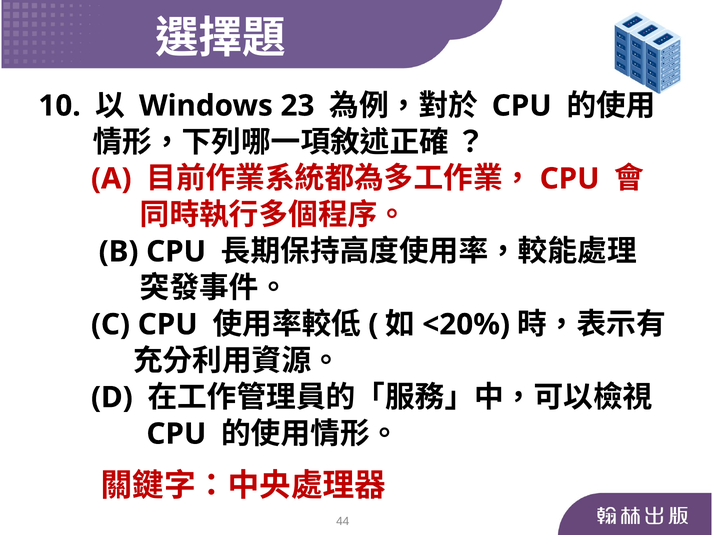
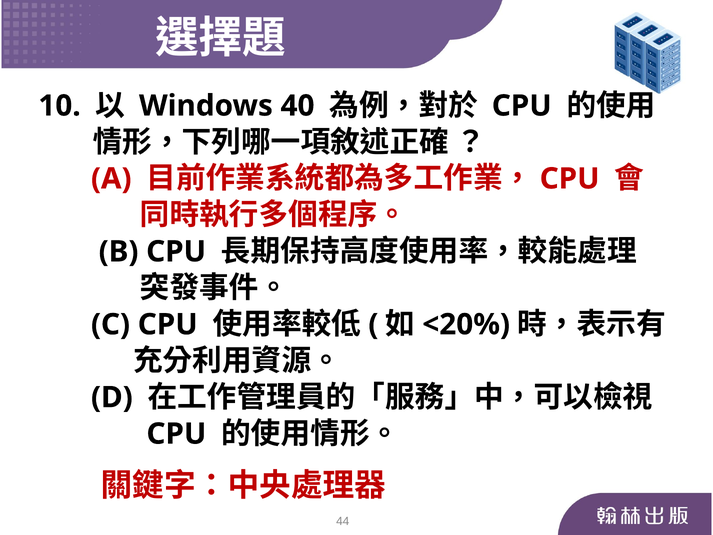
23: 23 -> 40 (298, 106)
